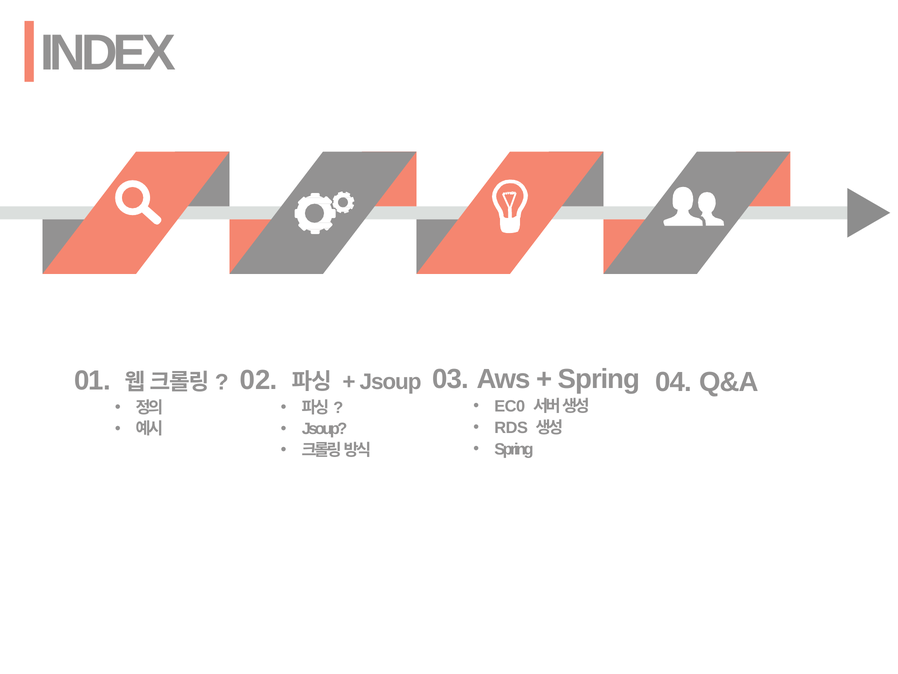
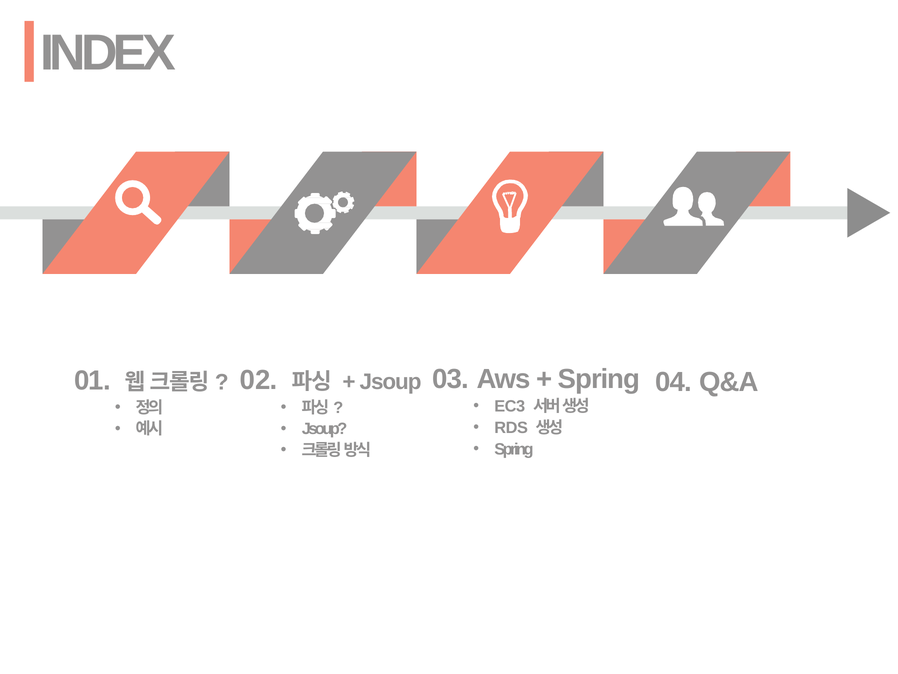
0: 0 -> 3 (521, 406)
